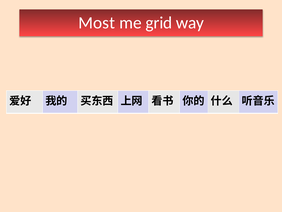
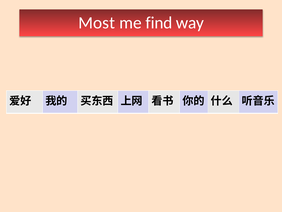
grid: grid -> find (159, 23)
